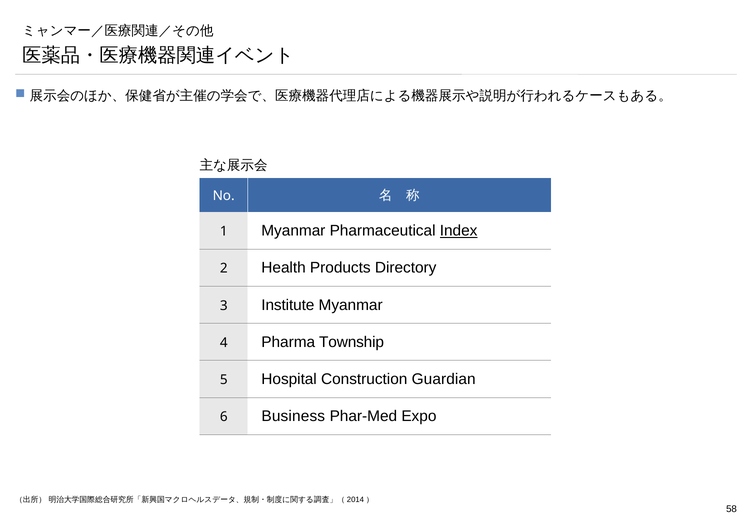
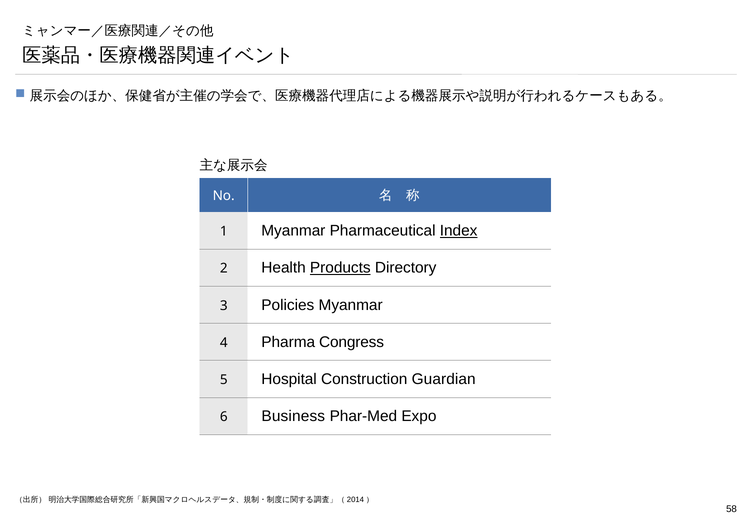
Products underline: none -> present (340, 268)
Institute: Institute -> Policies (288, 305)
Township: Township -> Congress (352, 343)
